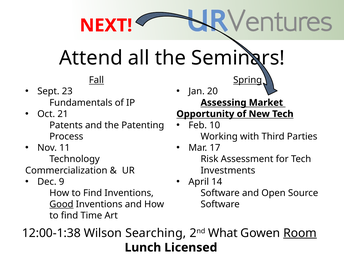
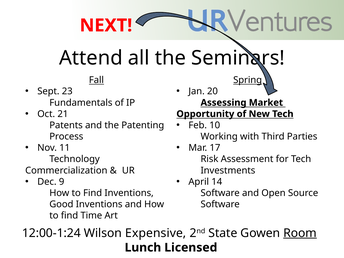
Good underline: present -> none (61, 204)
12:00-1:38: 12:00-1:38 -> 12:00-1:24 (51, 233)
Searching: Searching -> Expensive (156, 233)
What: What -> State (223, 233)
